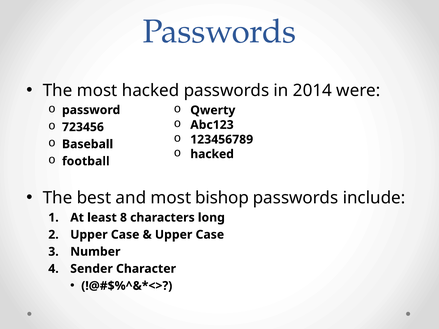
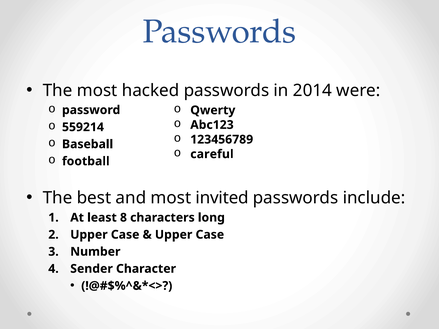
723456: 723456 -> 559214 (83, 127)
hacked: hacked -> careful (212, 154)
bishop: bishop -> invited (222, 198)
